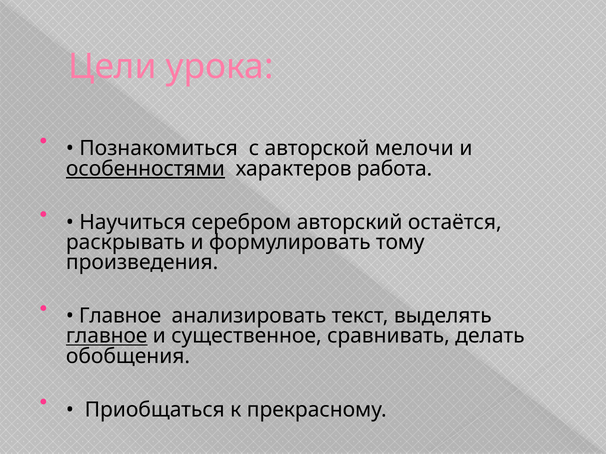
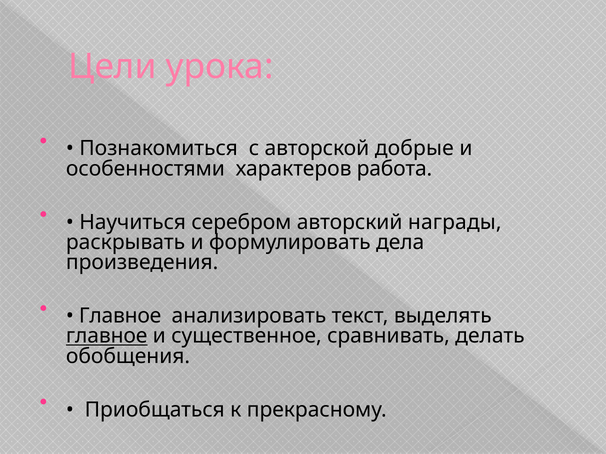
мелочи: мелочи -> добрые (414, 149)
особенностями underline: present -> none (145, 169)
остаётся: остаётся -> награды (455, 222)
тому: тому -> дела (400, 243)
